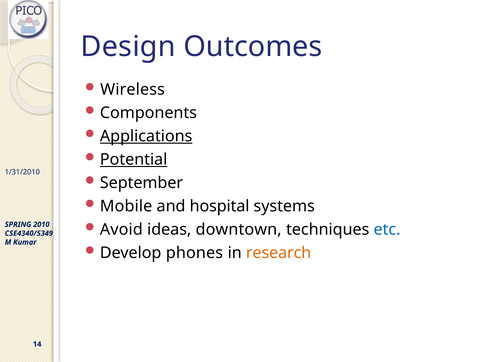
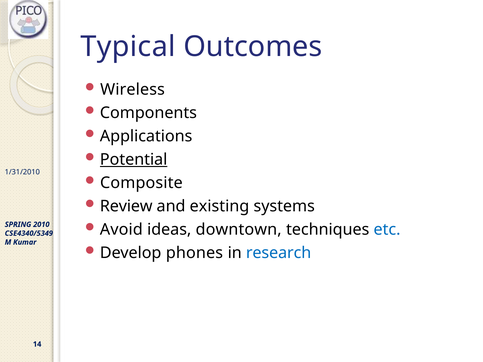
Design: Design -> Typical (128, 47)
Applications underline: present -> none (146, 136)
September: September -> Composite (141, 183)
Mobile: Mobile -> Review (126, 206)
hospital: hospital -> existing (219, 206)
research colour: orange -> blue (279, 253)
